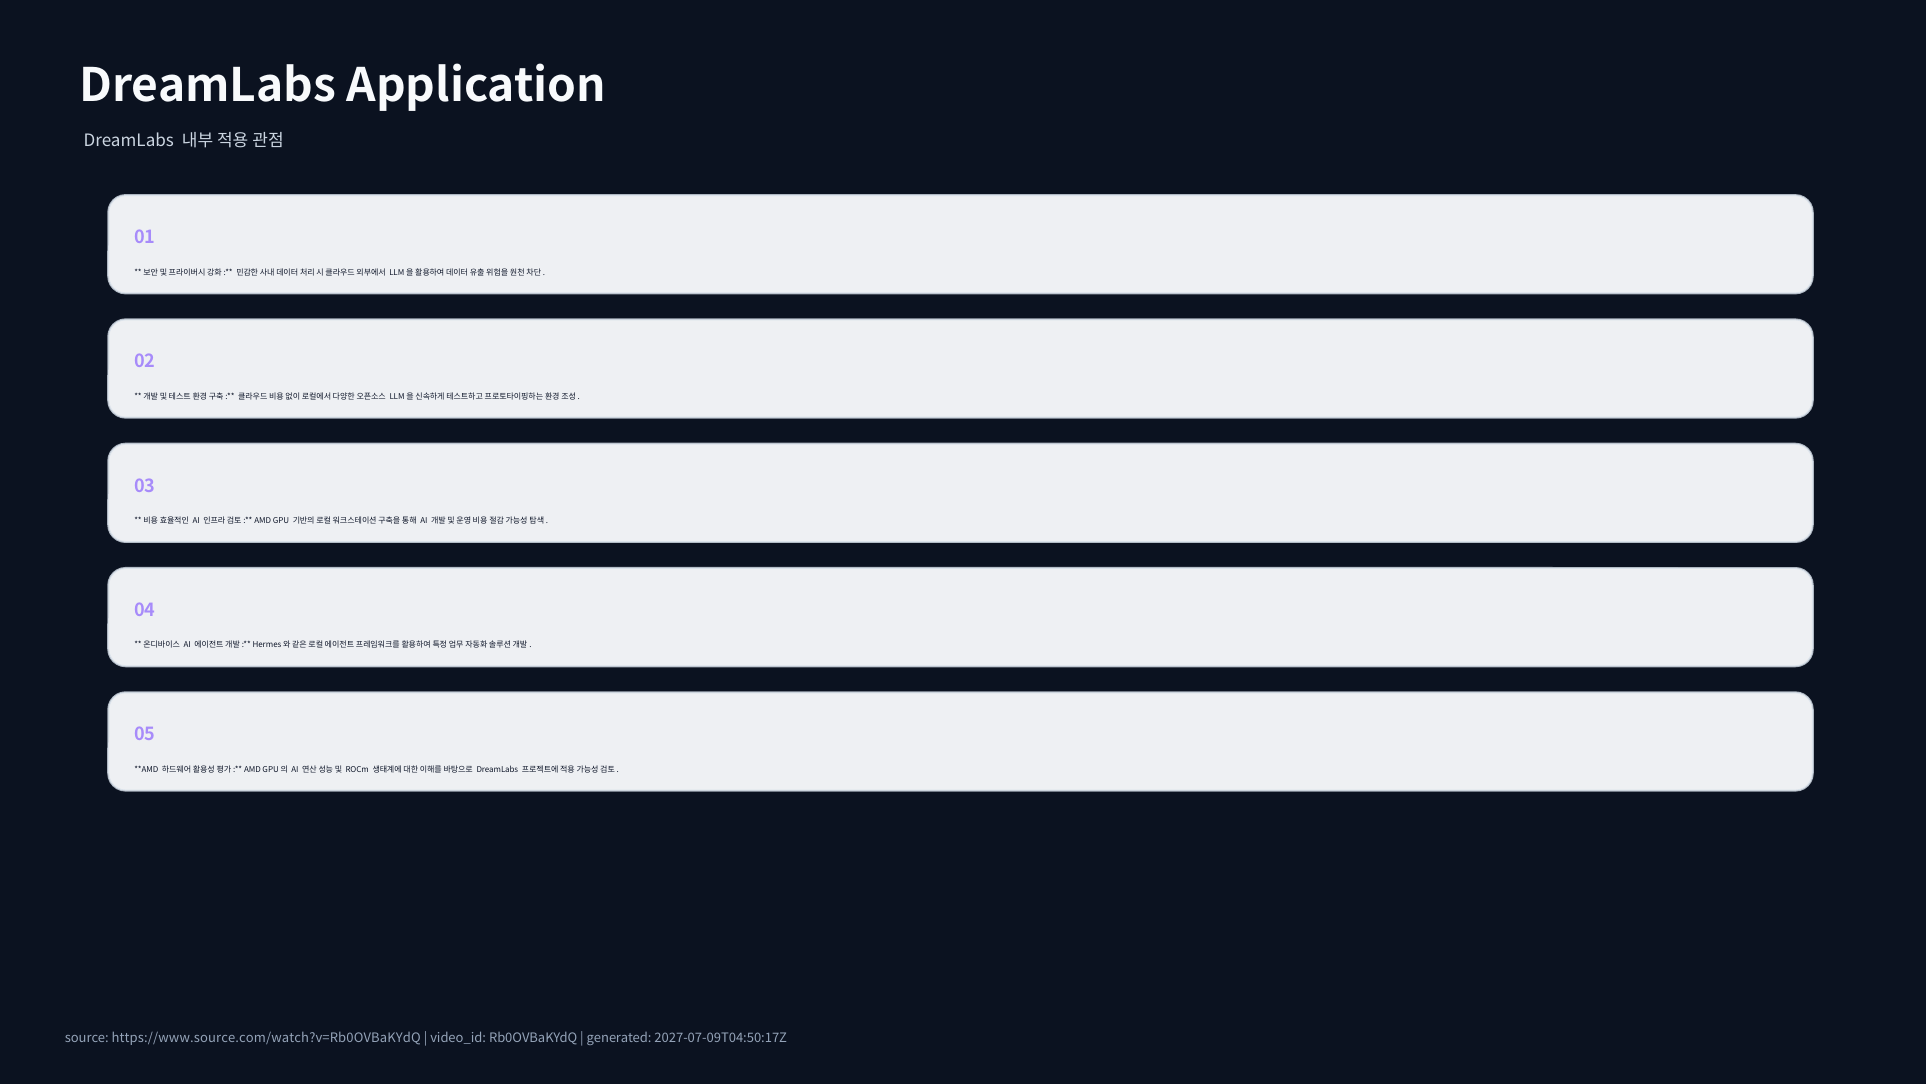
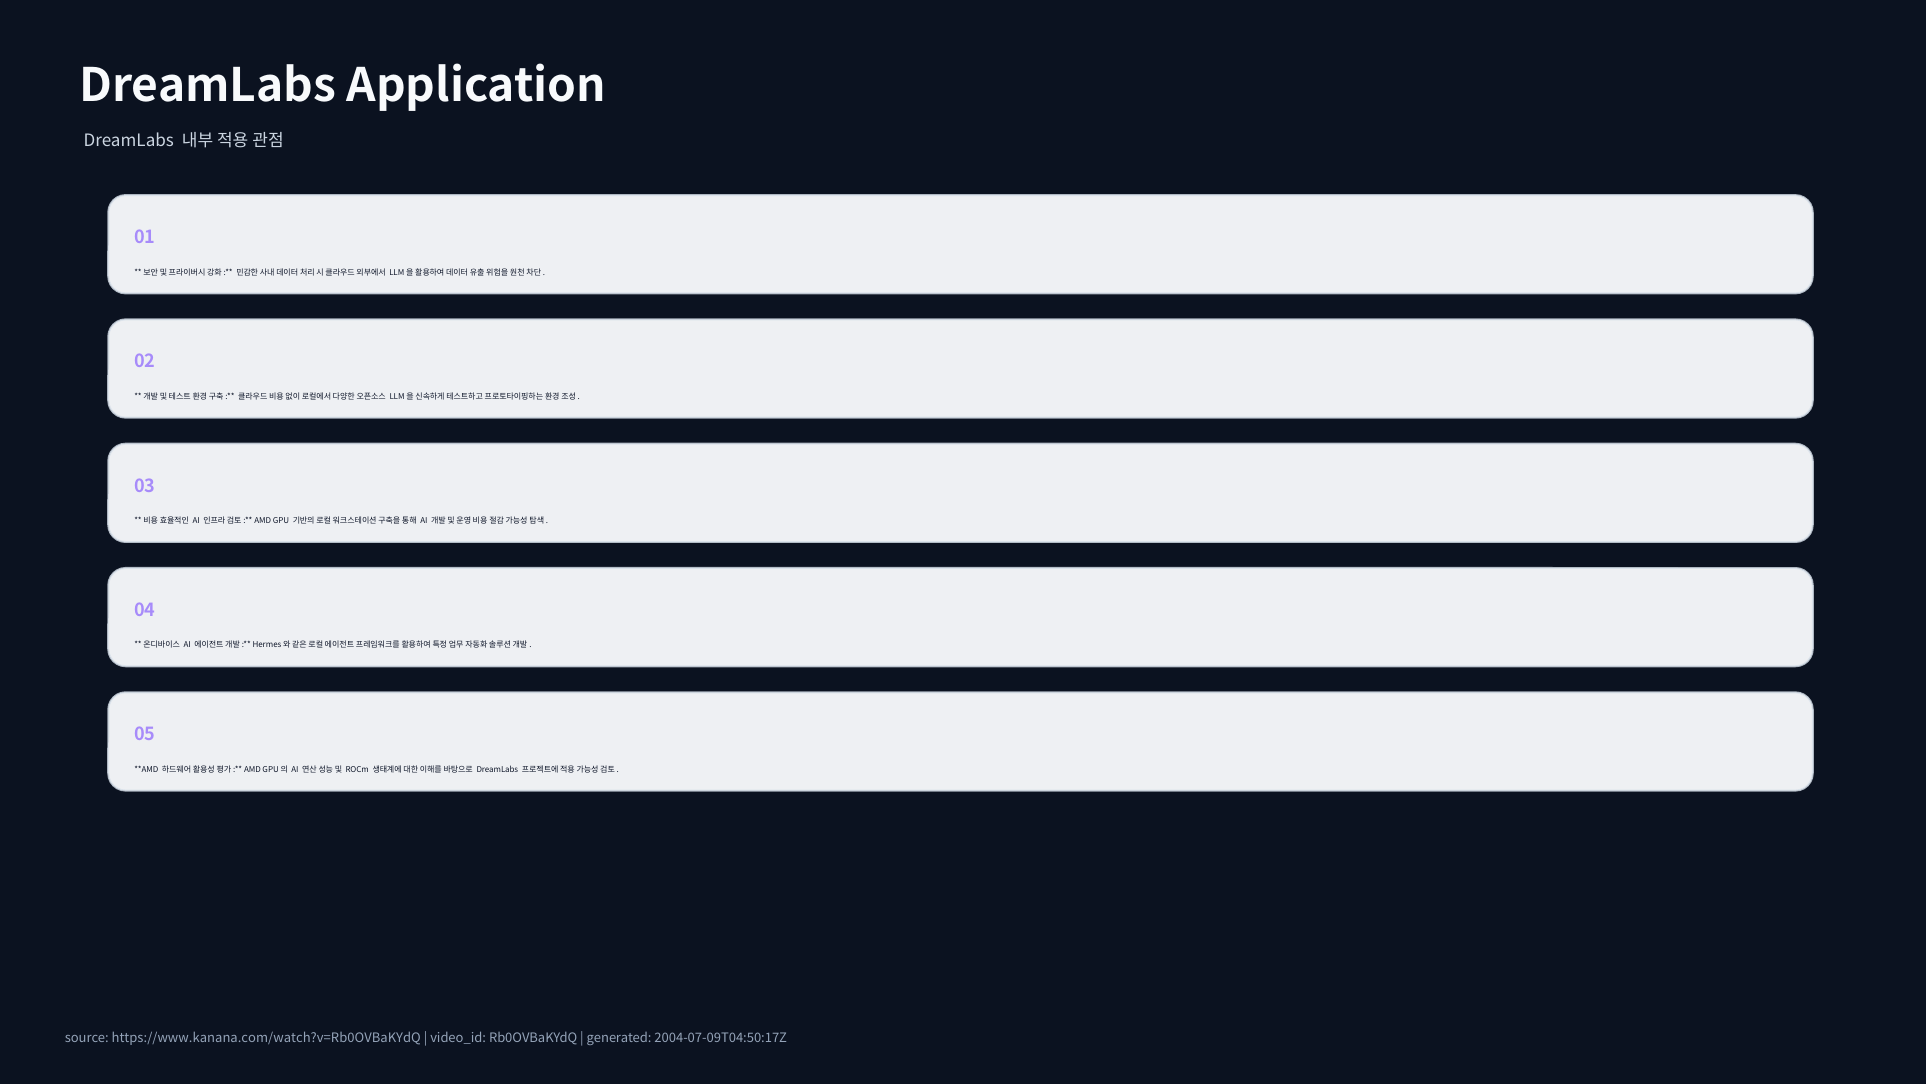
https://www.source.com/watch?v=Rb0OVBaKYdQ: https://www.source.com/watch?v=Rb0OVBaKYdQ -> https://www.kanana.com/watch?v=Rb0OVBaKYdQ (266, 1037)
2027-07-09T04:50:17Z: 2027-07-09T04:50:17Z -> 2004-07-09T04:50:17Z (721, 1037)
